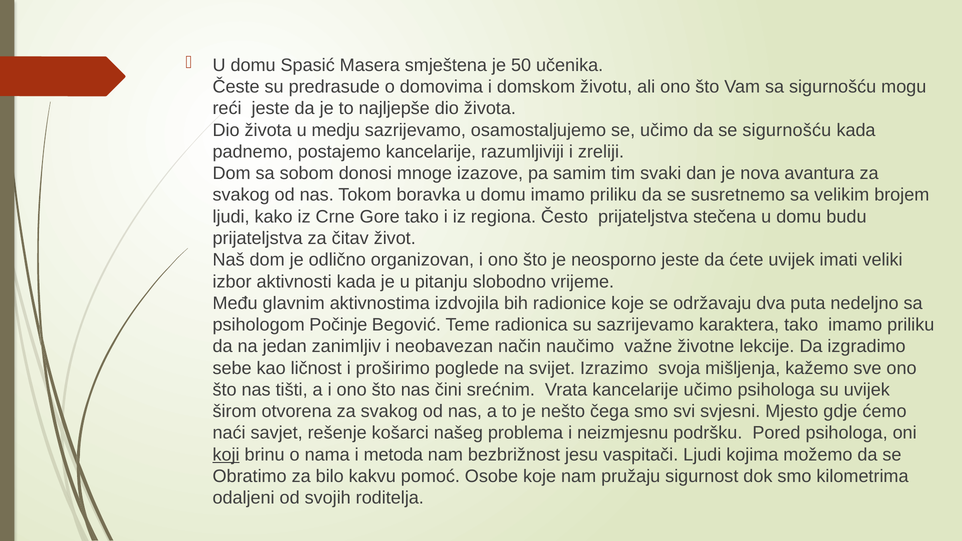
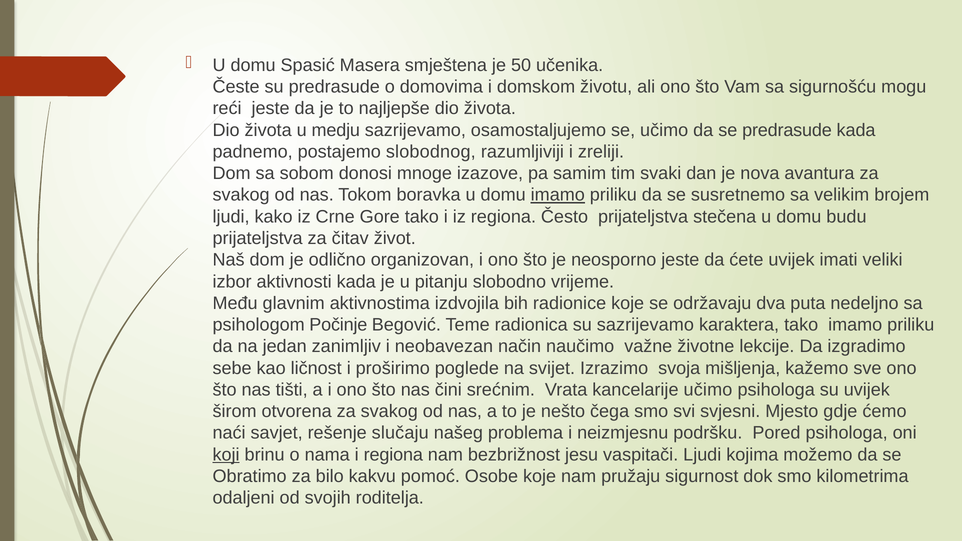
se sigurnošću: sigurnošću -> predrasude (787, 130)
postajemo kancelarije: kancelarije -> slobodnog (431, 152)
imamo underline: none -> present (558, 195)
košarci: košarci -> slučaju (400, 433)
i metoda: metoda -> regiona (393, 455)
